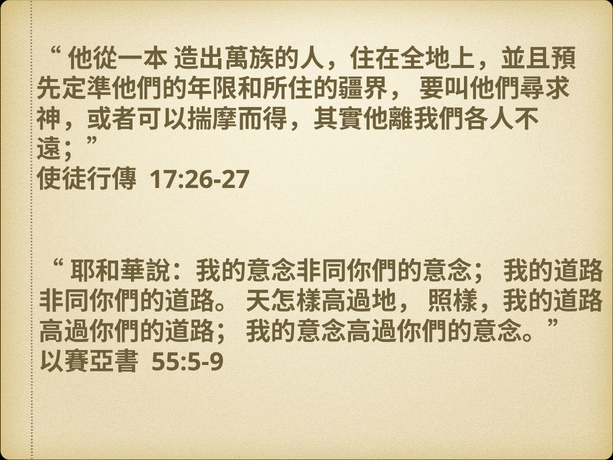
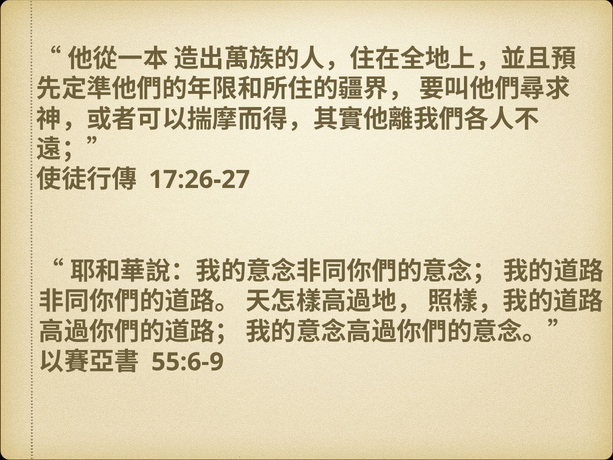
55:5-9: 55:5-9 -> 55:6-9 (188, 362)
